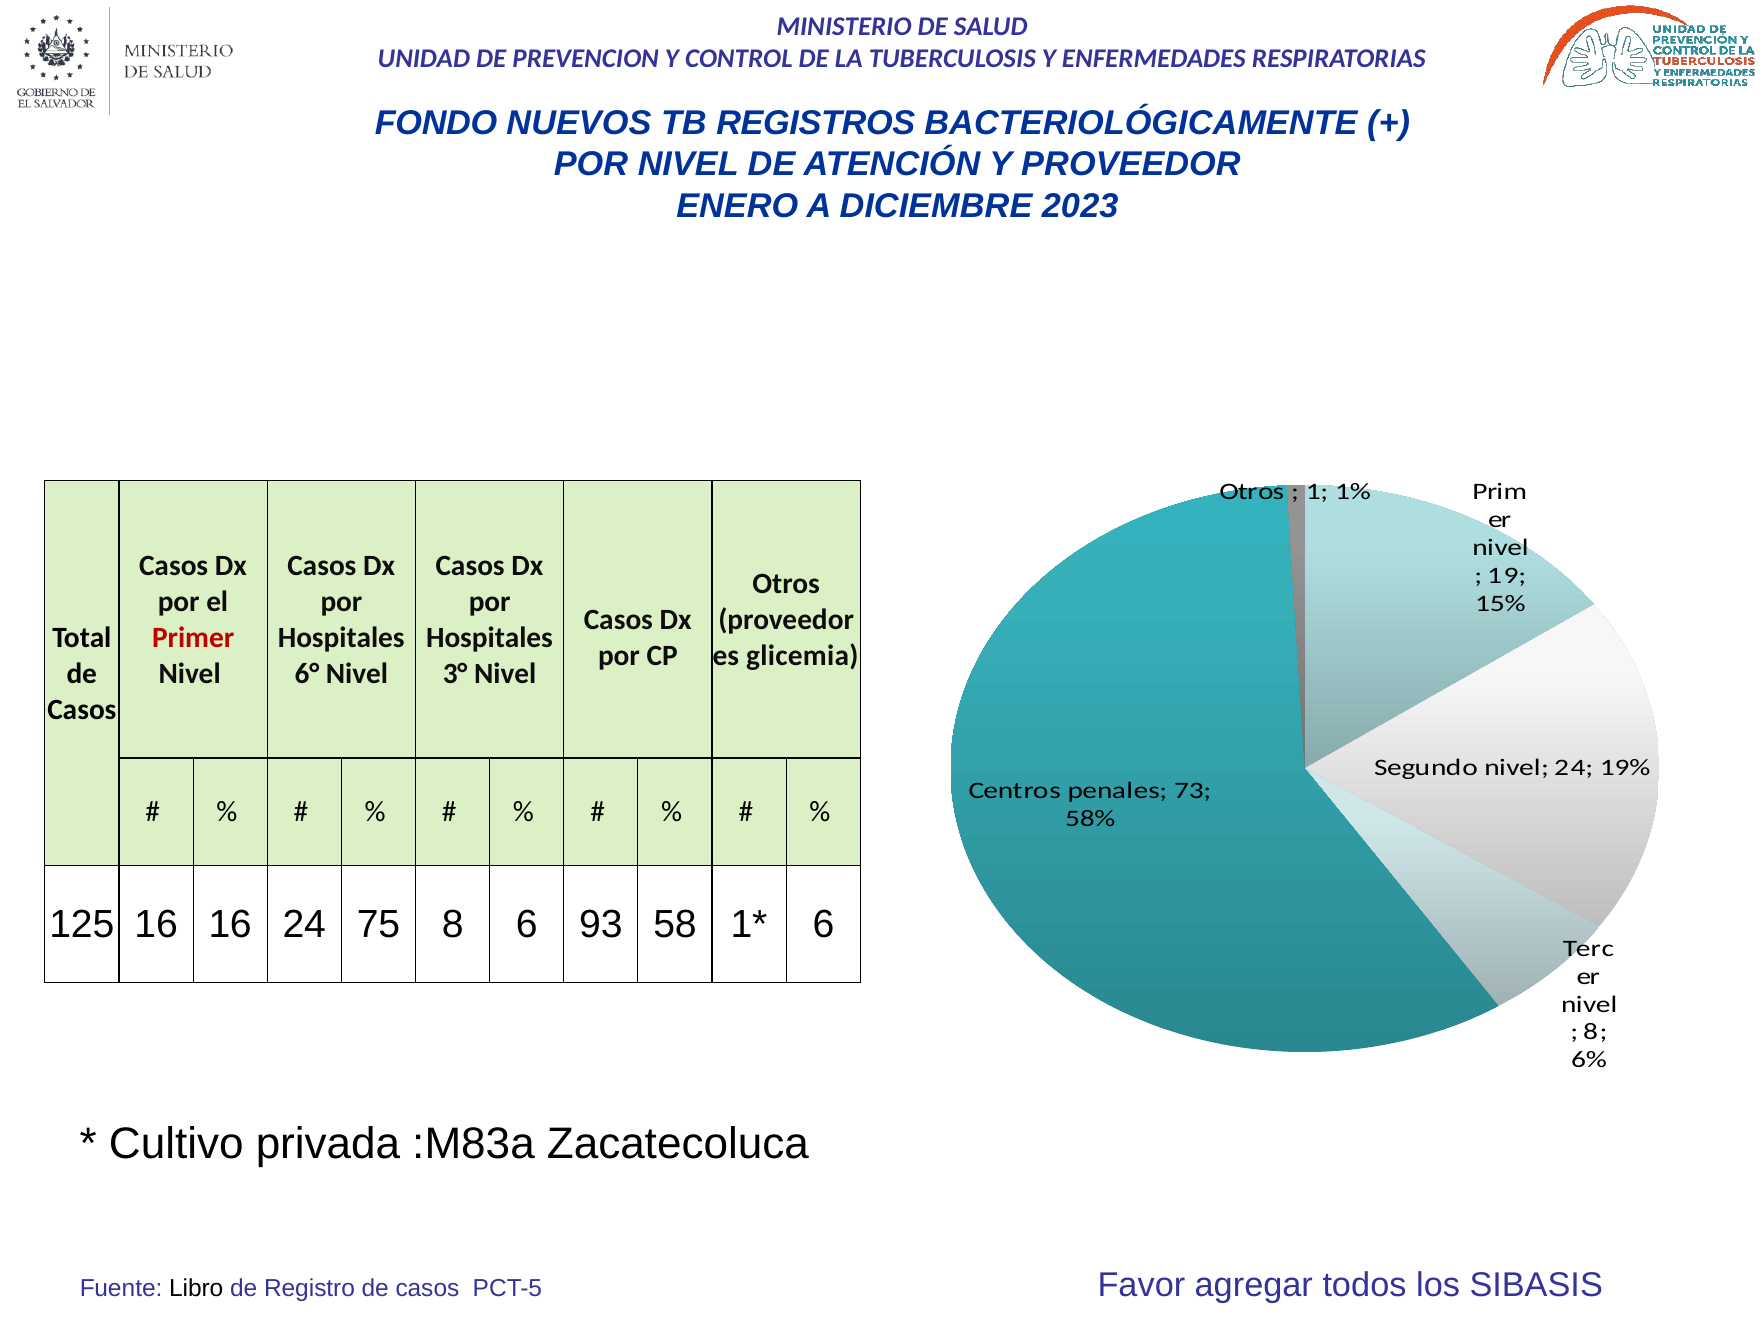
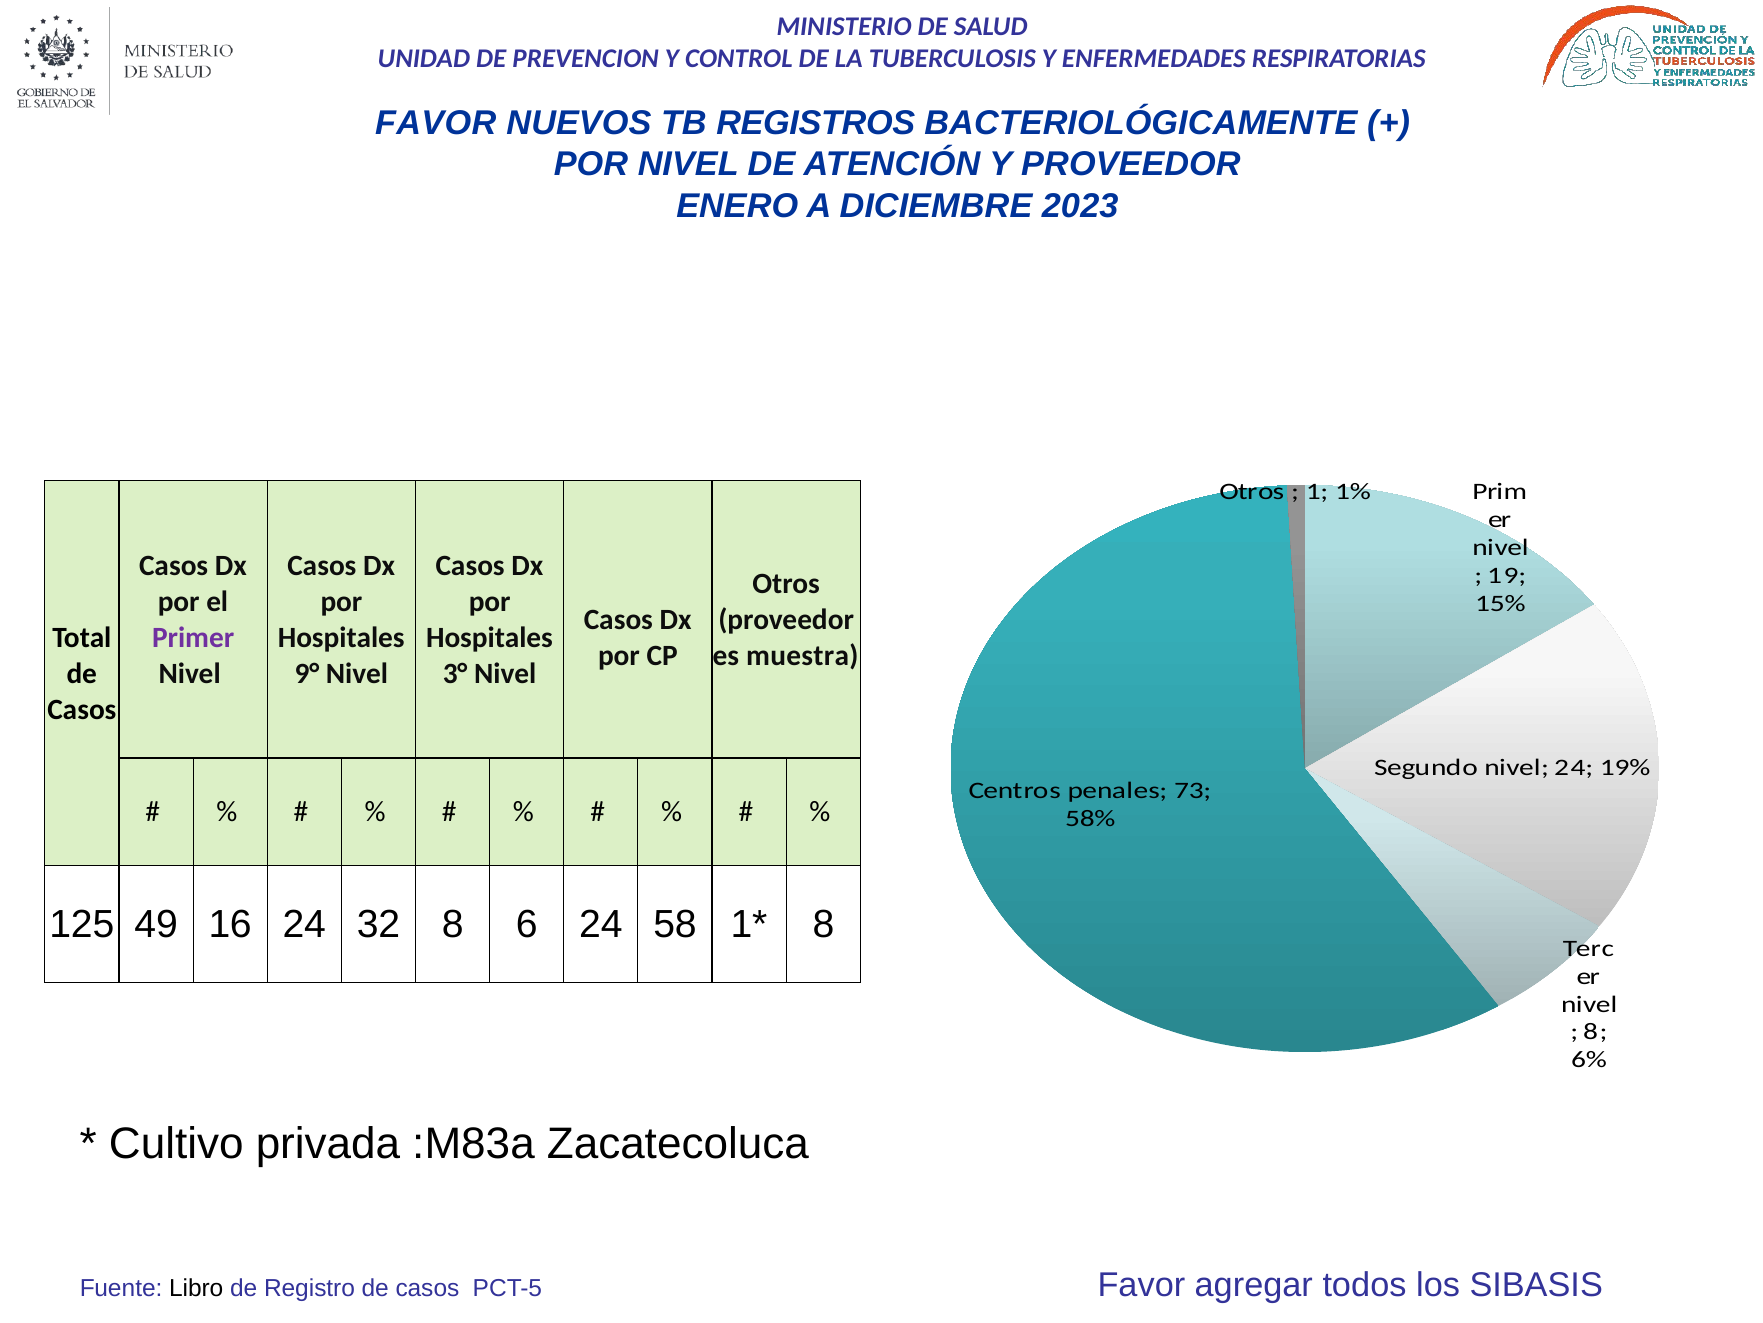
FONDO: FONDO -> FAVOR (436, 123)
Primer colour: red -> purple (193, 637)
glicemia: glicemia -> muestra (802, 655)
6°: 6° -> 9° (307, 673)
125 16: 16 -> 49 (156, 924)
75: 75 -> 32 (379, 924)
6 93: 93 -> 24 (601, 924)
6: 6 -> 8 (823, 924)
